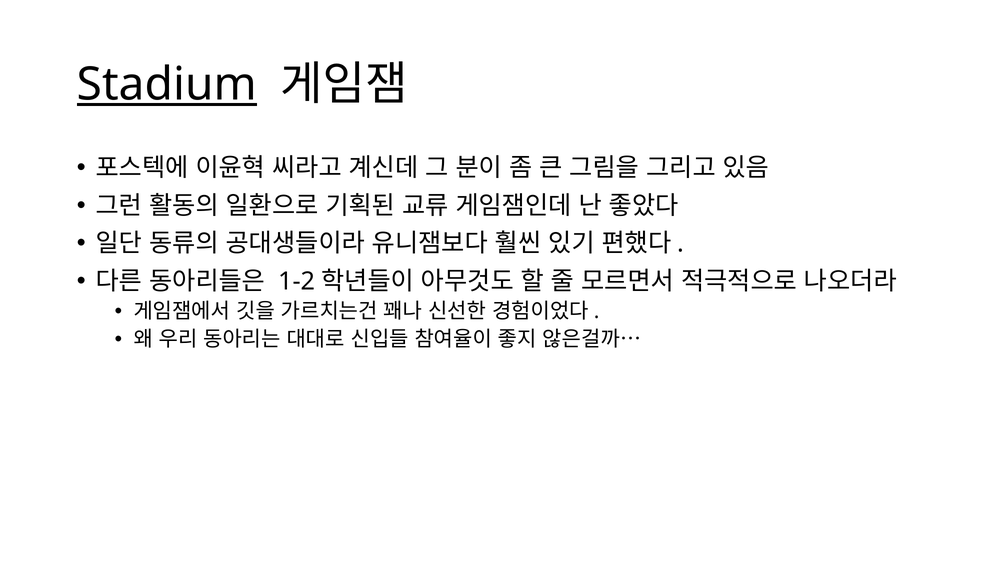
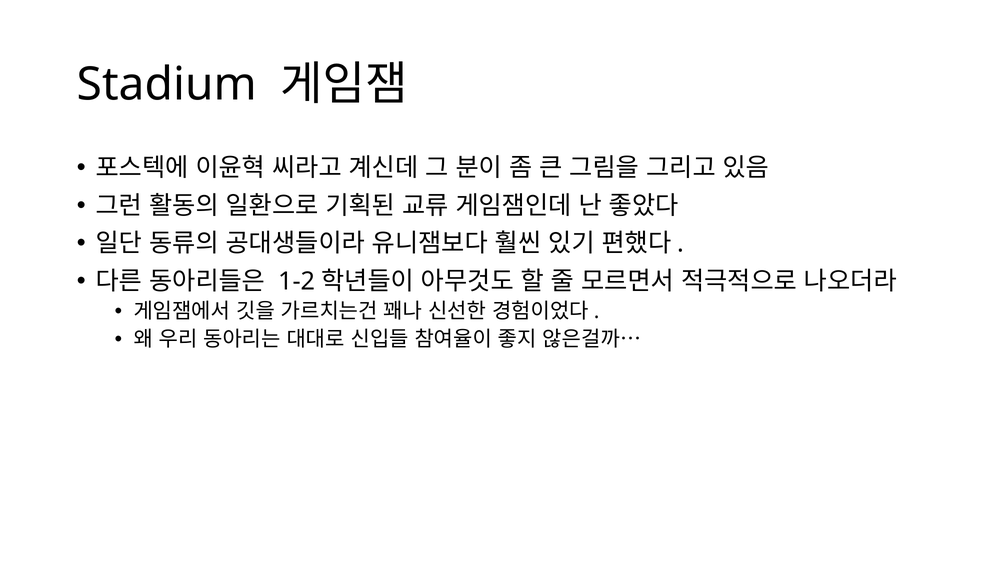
Stadium underline: present -> none (167, 85)
